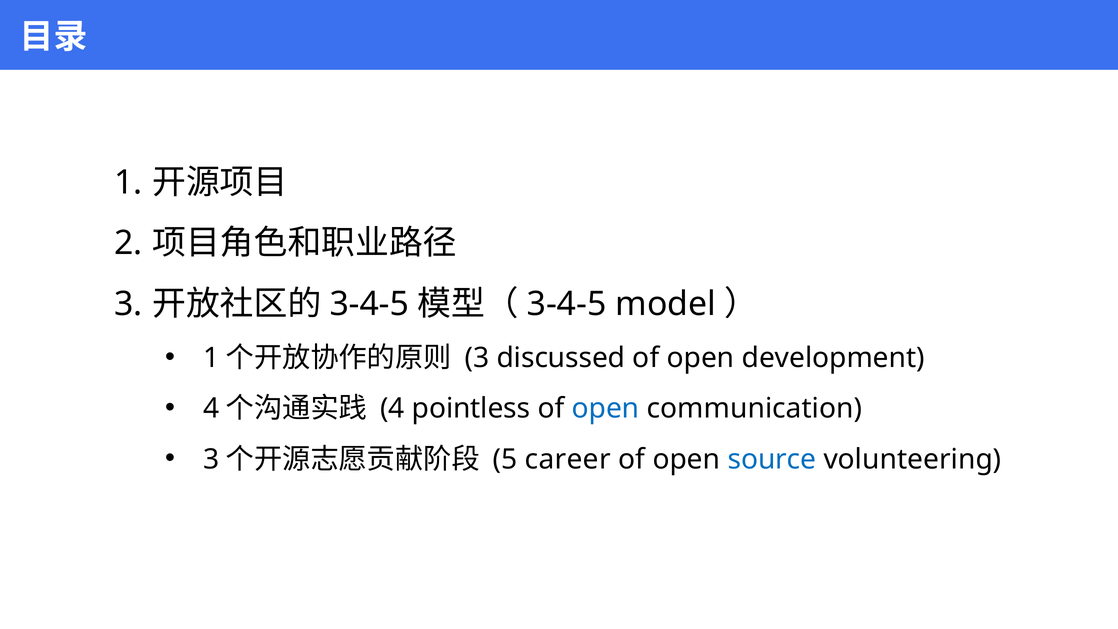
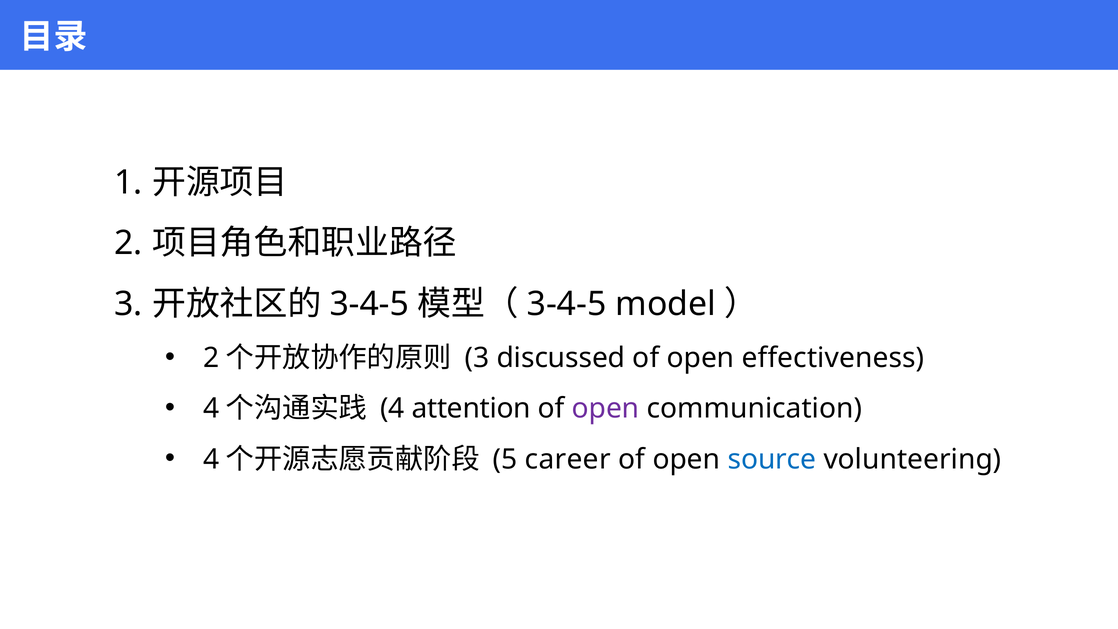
1: 1 -> 2 (211, 358)
development: development -> effectiveness (833, 358)
pointless: pointless -> attention (471, 409)
open colour: blue -> purple (606, 409)
3: 3 -> 4 (211, 459)
